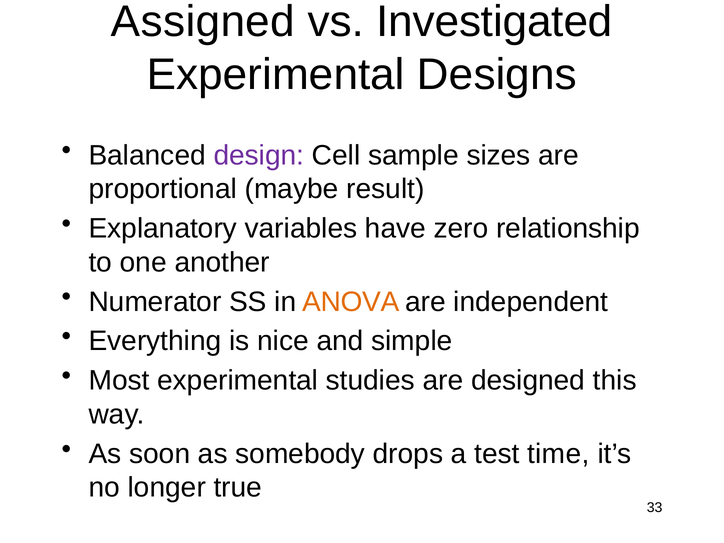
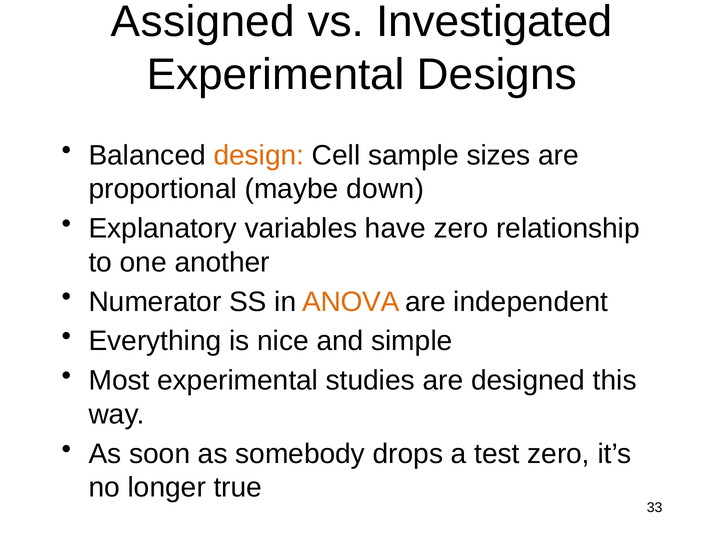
design colour: purple -> orange (259, 155)
result: result -> down (385, 189)
test time: time -> zero (559, 454)
